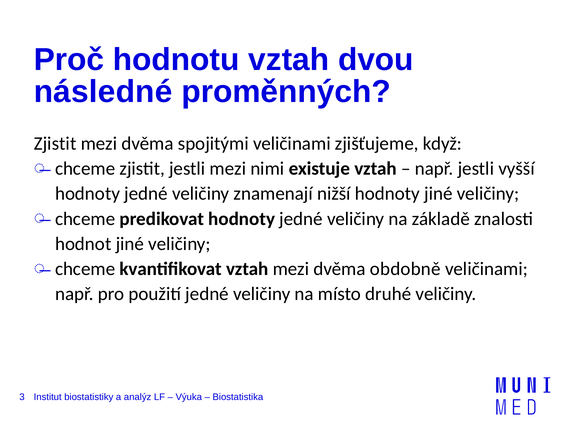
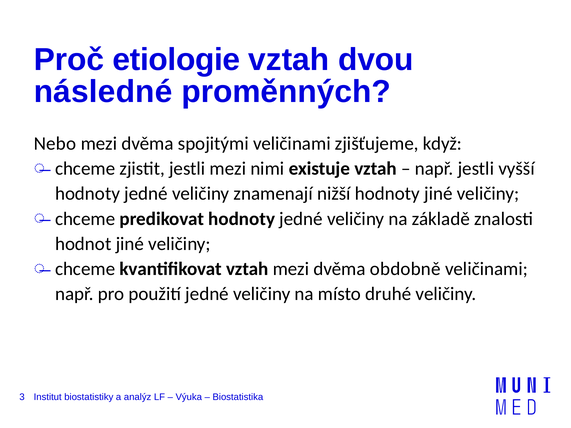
hodnotu: hodnotu -> etiologie (176, 60)
Zjistit: Zjistit -> Nebo (55, 144)
